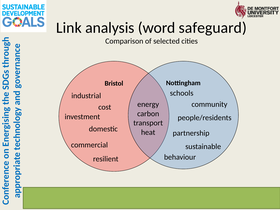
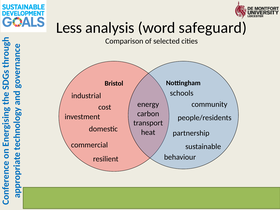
Link: Link -> Less (69, 28)
